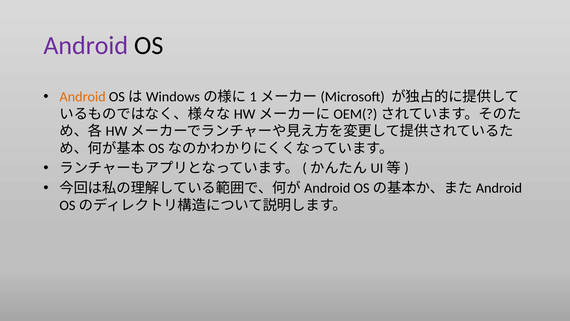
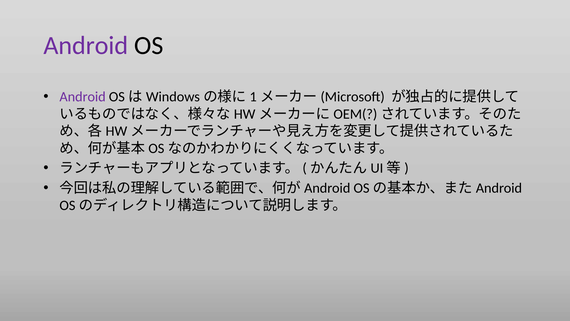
Android colour: orange -> purple (83, 97)
